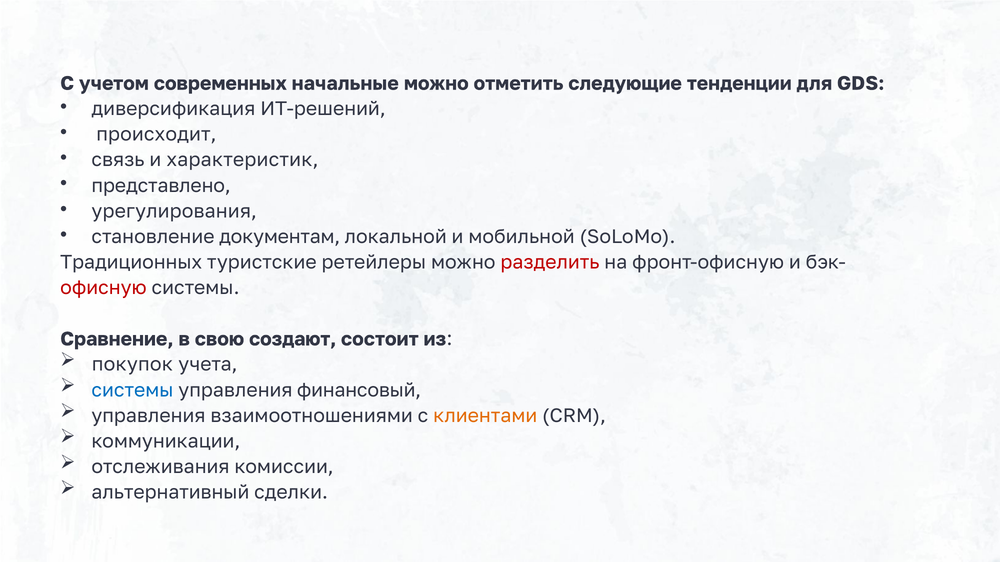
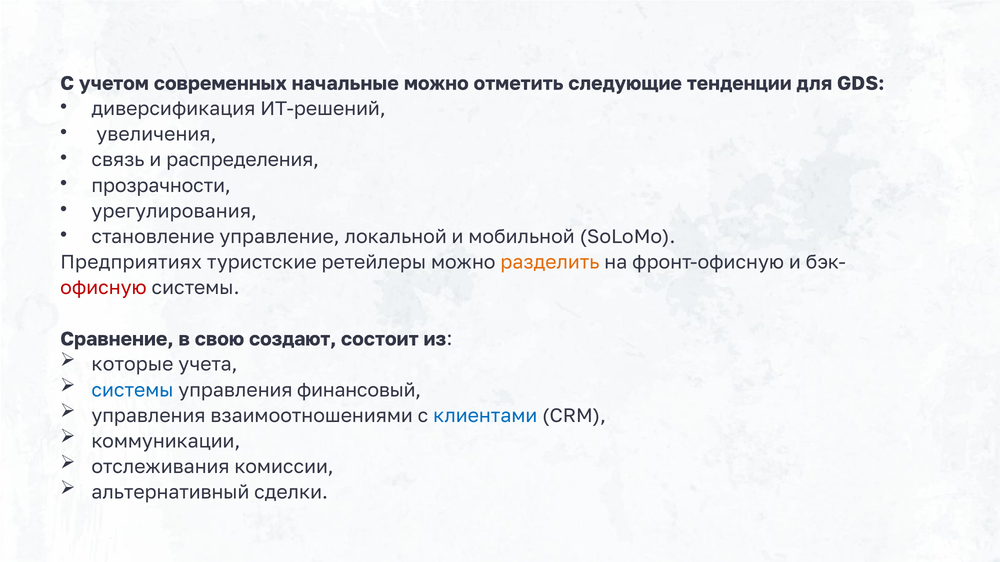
происходит: происходит -> увеличения (156, 135)
характеристик: характеристик -> распределения (243, 160)
представлено: представлено -> прозрачности (161, 186)
документам: документам -> управление (280, 237)
Традиционных: Традиционных -> Предприятиях (131, 263)
разделить colour: red -> orange (550, 263)
покупок: покупок -> которые (132, 365)
клиентами colour: orange -> blue (485, 416)
